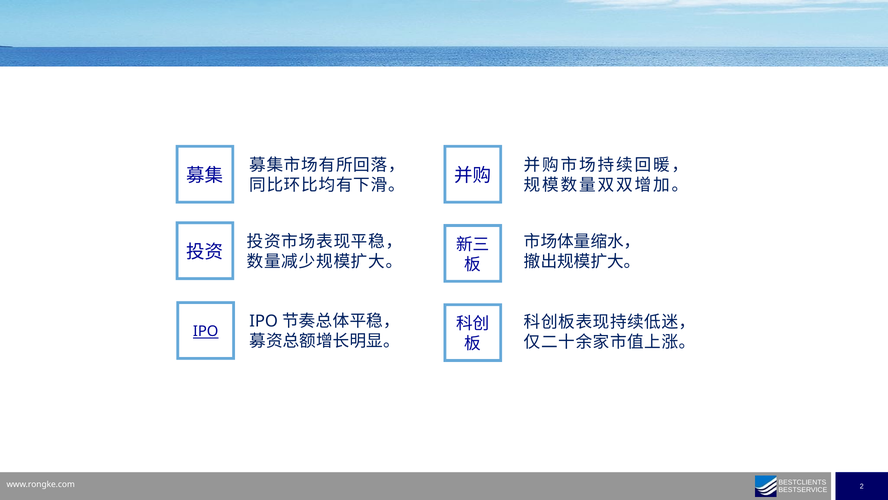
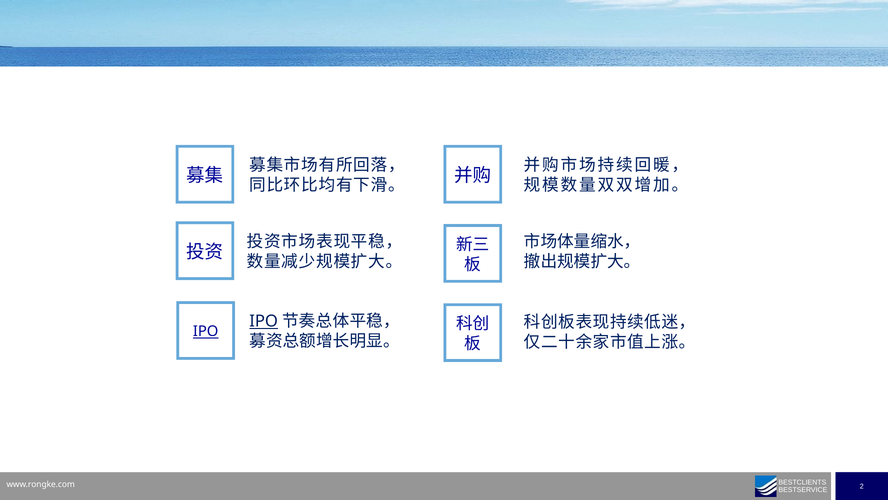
IPO underline: none -> present (264, 321)
